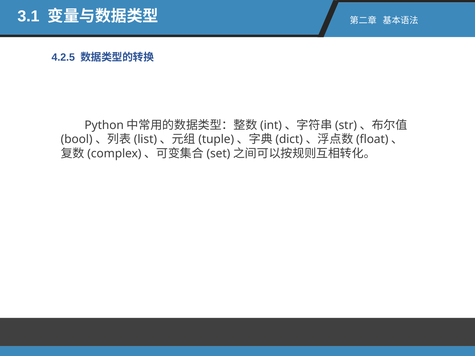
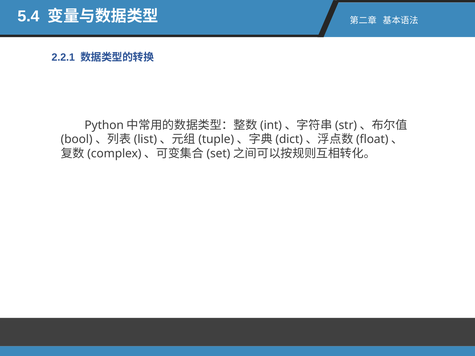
3.1: 3.1 -> 5.4 (28, 16)
4.2.5: 4.2.5 -> 2.2.1 (63, 57)
